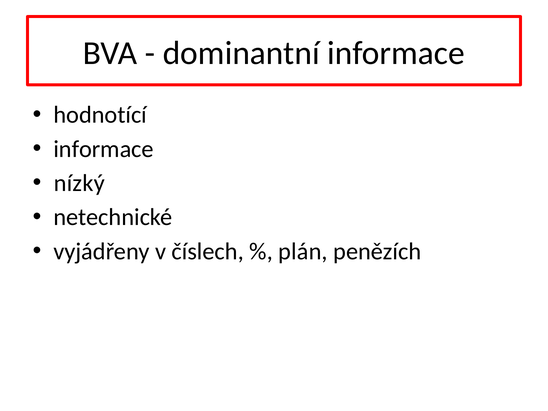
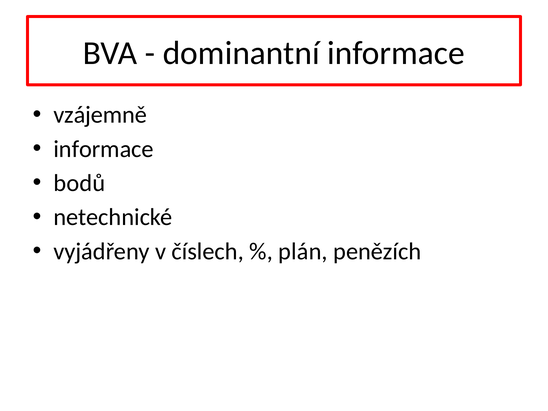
hodnotící: hodnotící -> vzájemně (100, 115)
nízký: nízký -> bodů (79, 183)
